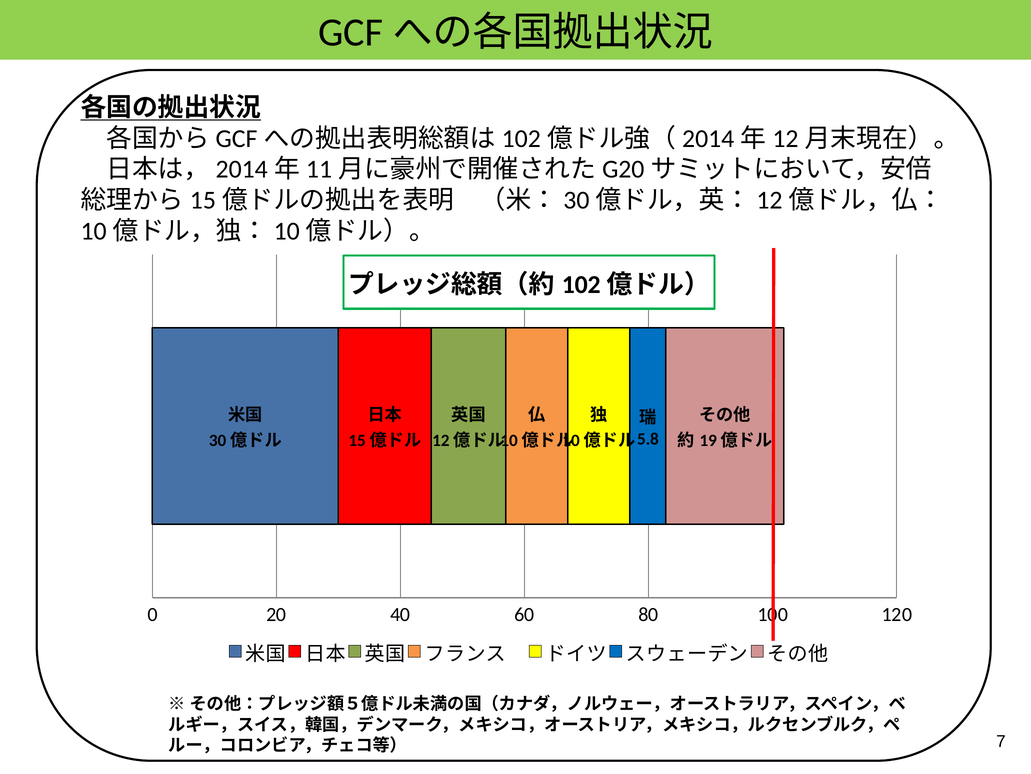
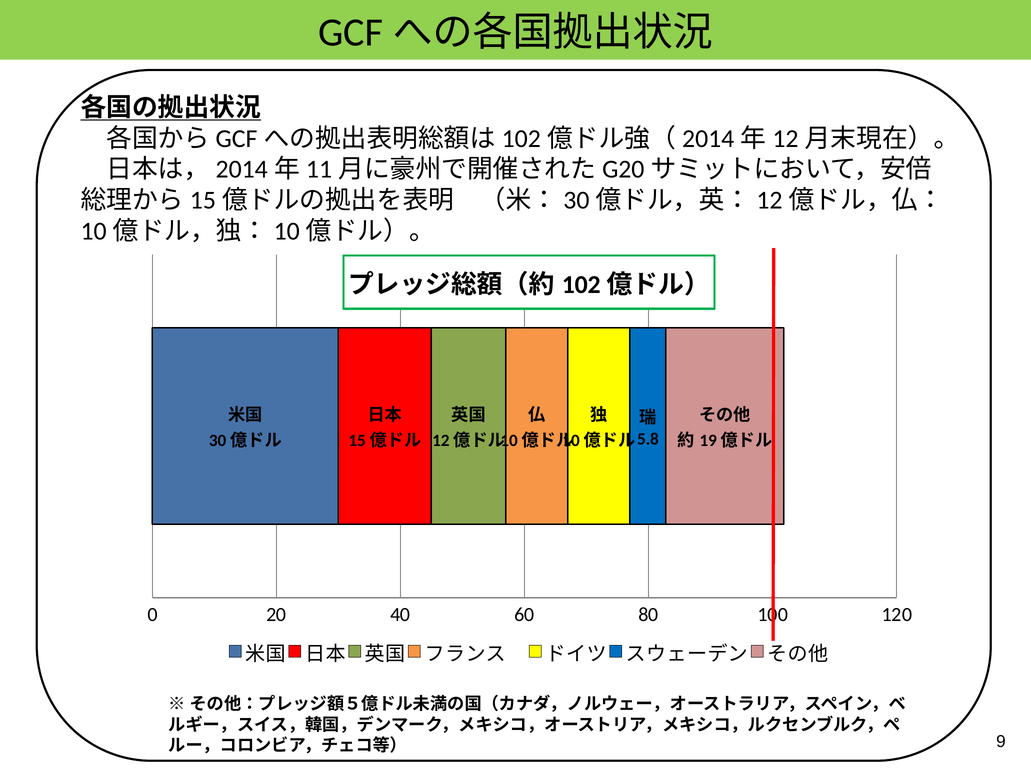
7: 7 -> 9 (1001, 741)
